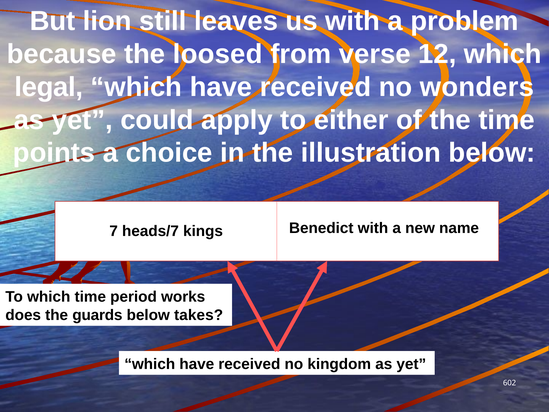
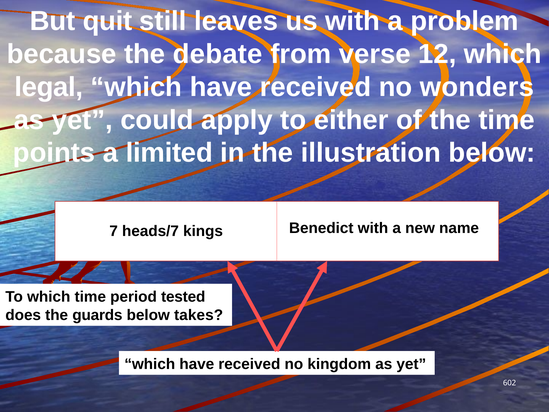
lion: lion -> quit (107, 21)
loosed: loosed -> debate (218, 54)
choice: choice -> limited (169, 153)
works: works -> tested (183, 297)
